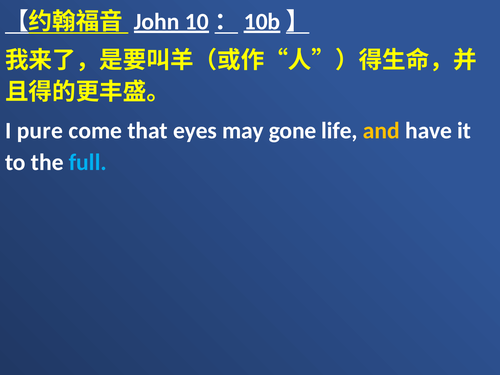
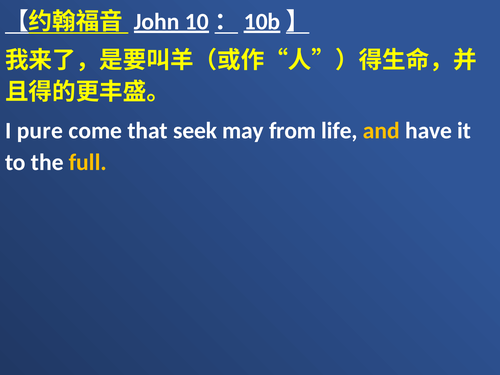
eyes: eyes -> seek (195, 131)
gone: gone -> from (293, 131)
full colour: light blue -> yellow (88, 162)
